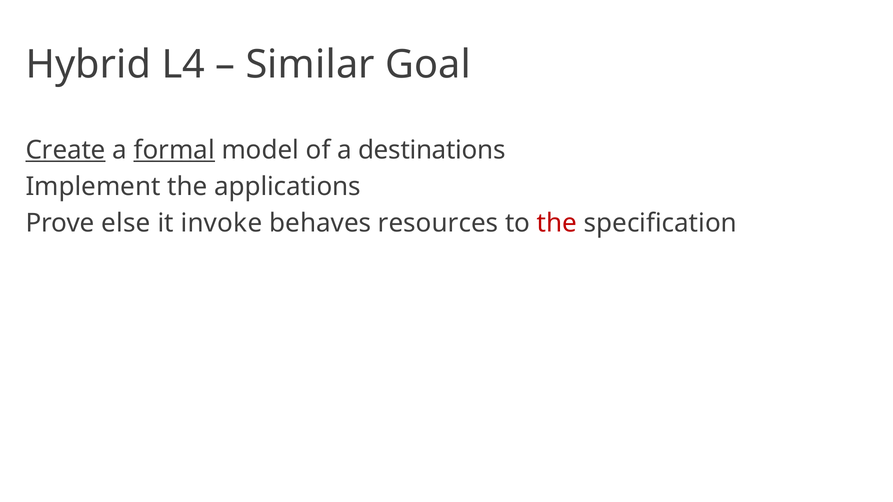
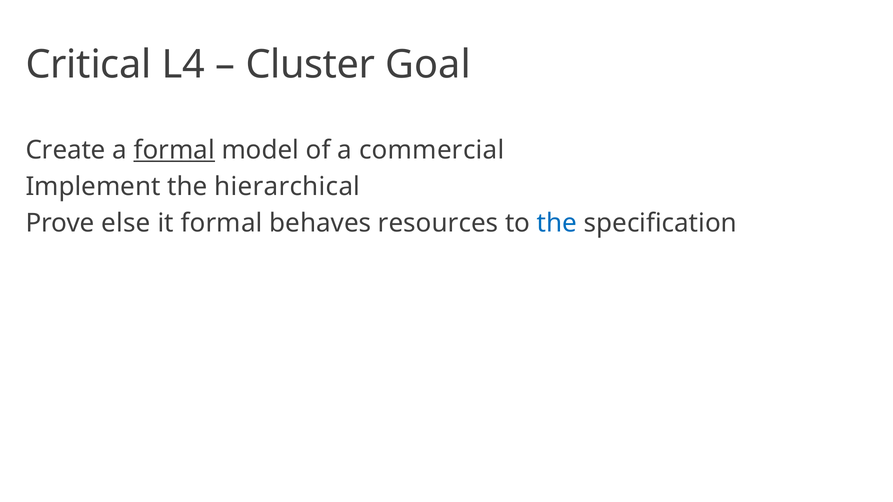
Hybrid: Hybrid -> Critical (89, 65)
Similar: Similar -> Cluster (310, 65)
Create underline: present -> none (66, 150)
destinations: destinations -> commercial (432, 150)
applications: applications -> hierarchical (287, 187)
it invoke: invoke -> formal (222, 223)
the colour: red -> blue (557, 223)
